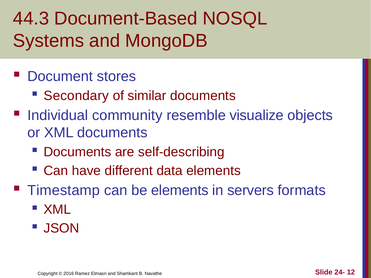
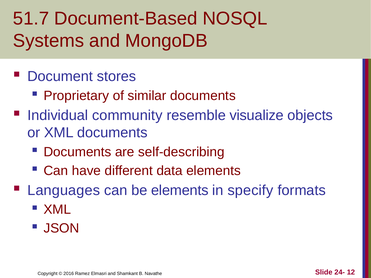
44.3: 44.3 -> 51.7 (31, 19)
Secondary: Secondary -> Proprietary (76, 96)
Timestamp: Timestamp -> Languages (64, 190)
servers: servers -> specify (250, 190)
